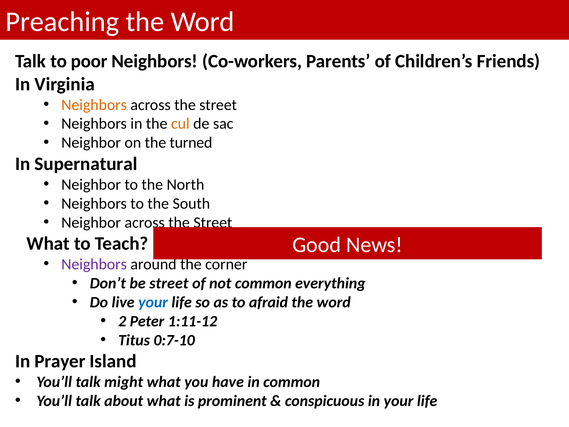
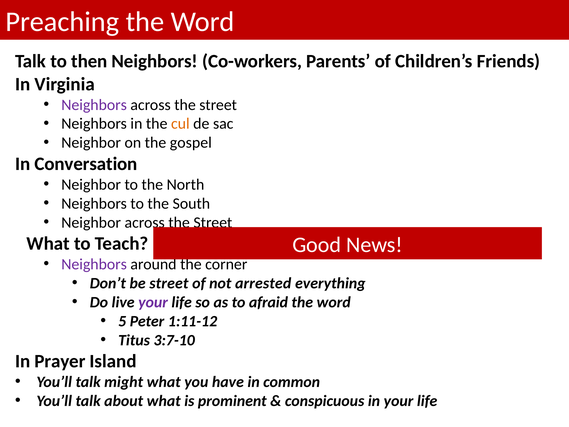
poor: poor -> then (89, 61)
Neighbors colour: orange -> purple (94, 105)
turned: turned -> gospel (191, 143)
Supernatural: Supernatural -> Conversation (86, 164)
not common: common -> arrested (263, 283)
your colour: blue -> purple (153, 302)
2: 2 -> 5 (122, 321)
0:7-10: 0:7-10 -> 3:7-10 (174, 340)
